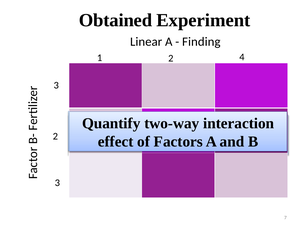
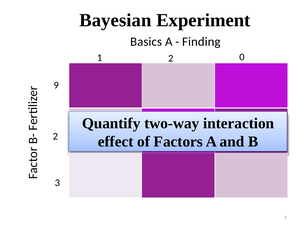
Obtained: Obtained -> Bayesian (115, 20)
Linear: Linear -> Basics (146, 42)
4: 4 -> 0 (242, 57)
3: 3 -> 9 (56, 86)
